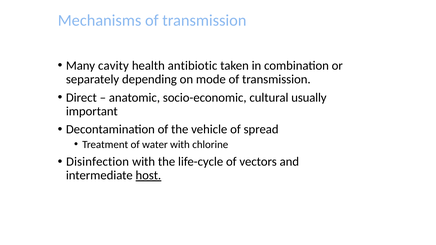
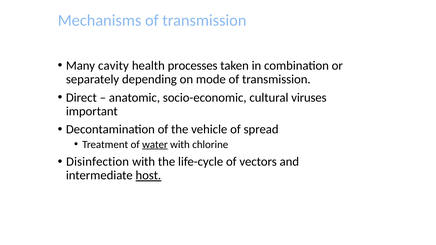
antibiotic: antibiotic -> processes (193, 66)
usually: usually -> viruses (309, 98)
water underline: none -> present (155, 145)
